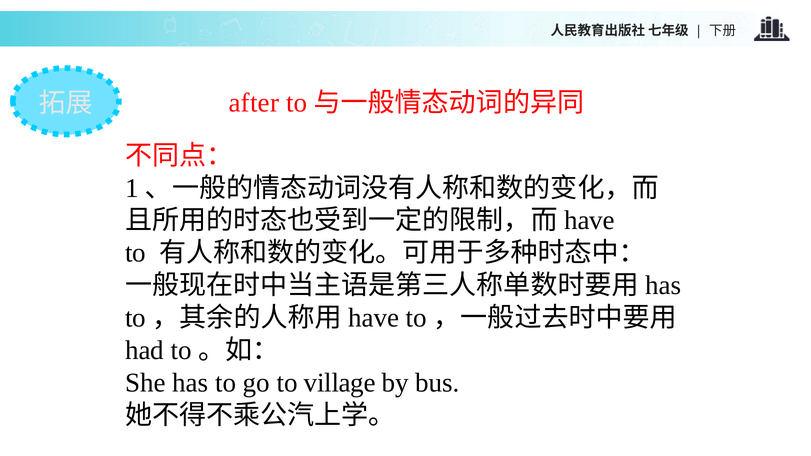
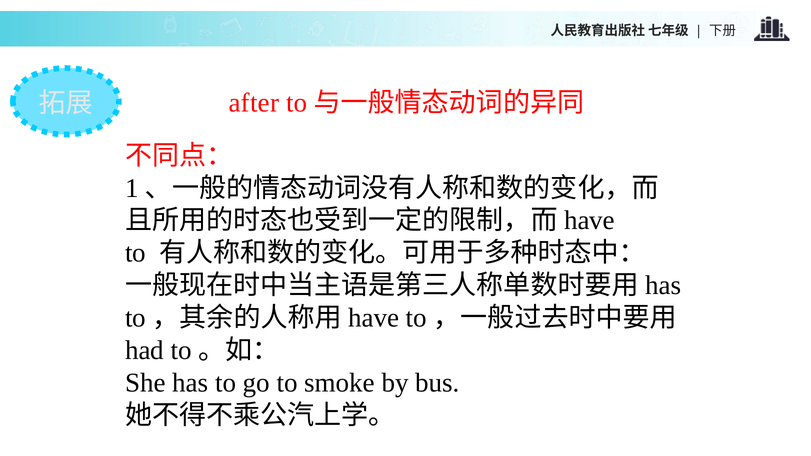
village: village -> smoke (340, 383)
